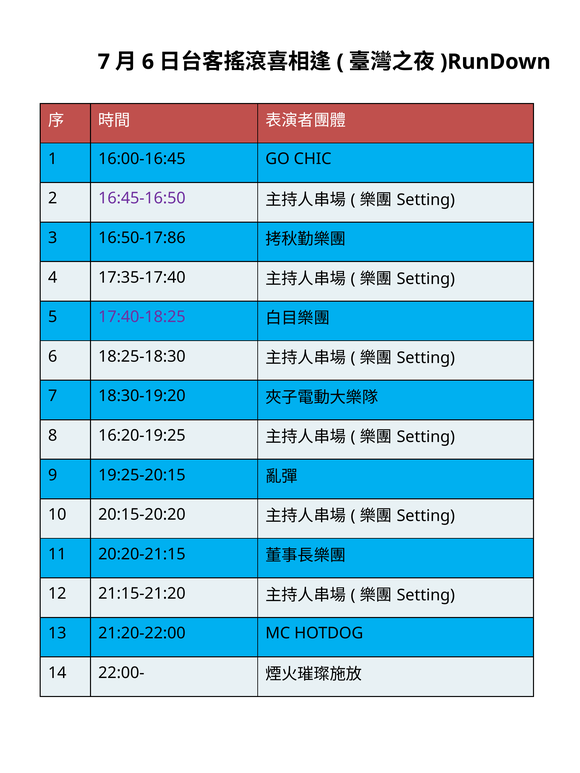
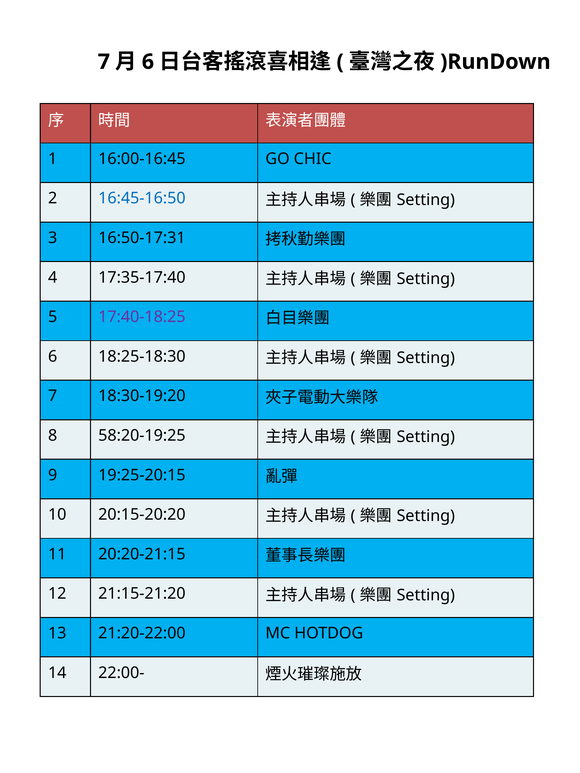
16:45-16:50 colour: purple -> blue (142, 198)
16:50-17:86: 16:50-17:86 -> 16:50-17:31 (142, 238)
16:20-19:25: 16:20-19:25 -> 58:20-19:25 (142, 436)
